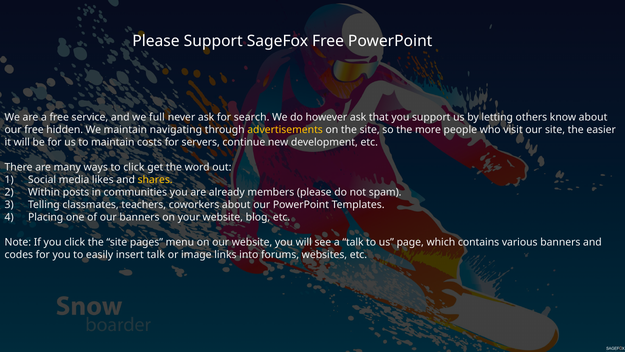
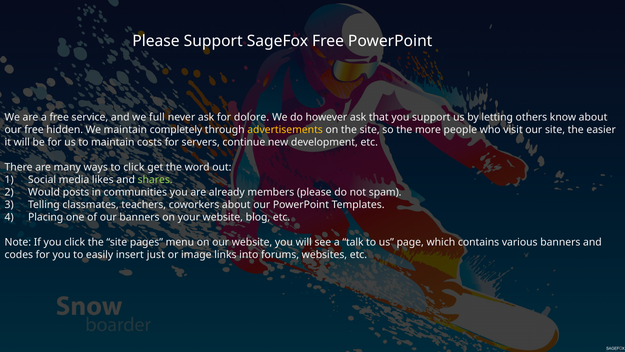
search: search -> dolore (252, 117)
navigating: navigating -> completely (176, 130)
shares colour: yellow -> light green (155, 180)
Within: Within -> Would (44, 192)
insert talk: talk -> just (156, 255)
